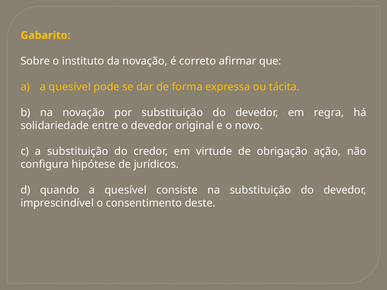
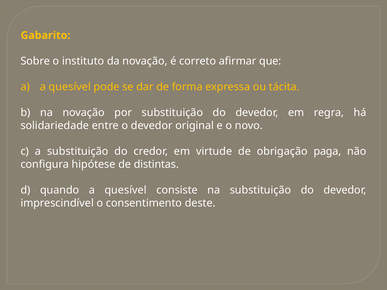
ação: ação -> paga (327, 152)
jurídicos: jurídicos -> distintas (156, 164)
